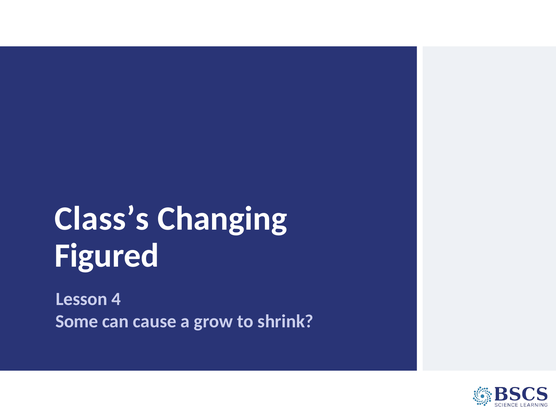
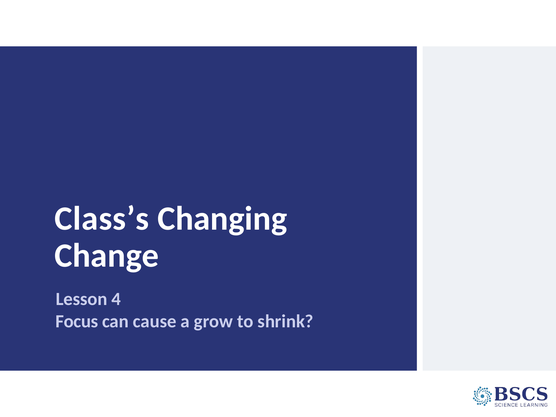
Figured: Figured -> Change (107, 256)
Some: Some -> Focus (77, 321)
